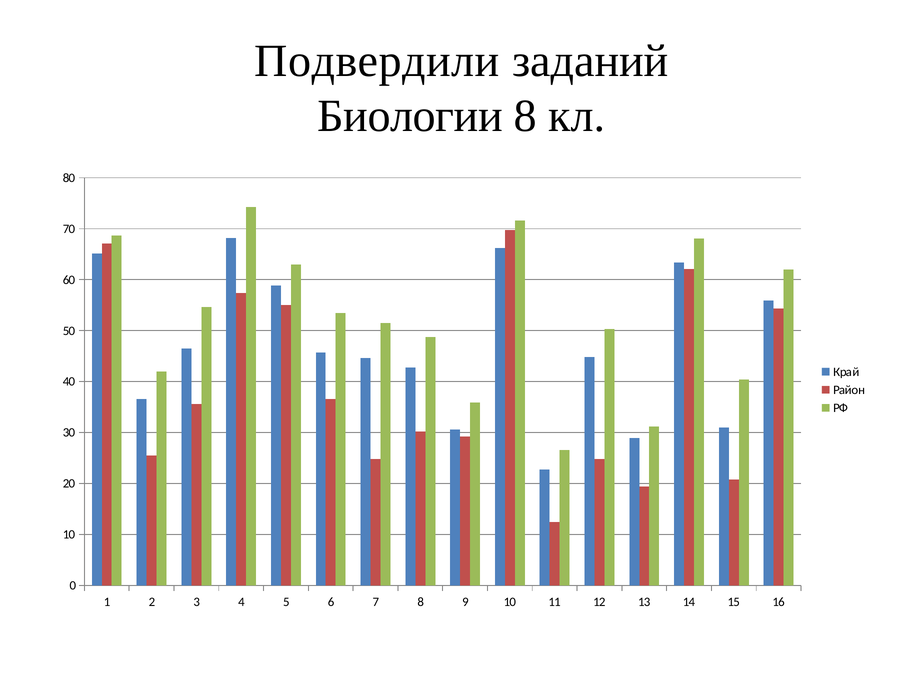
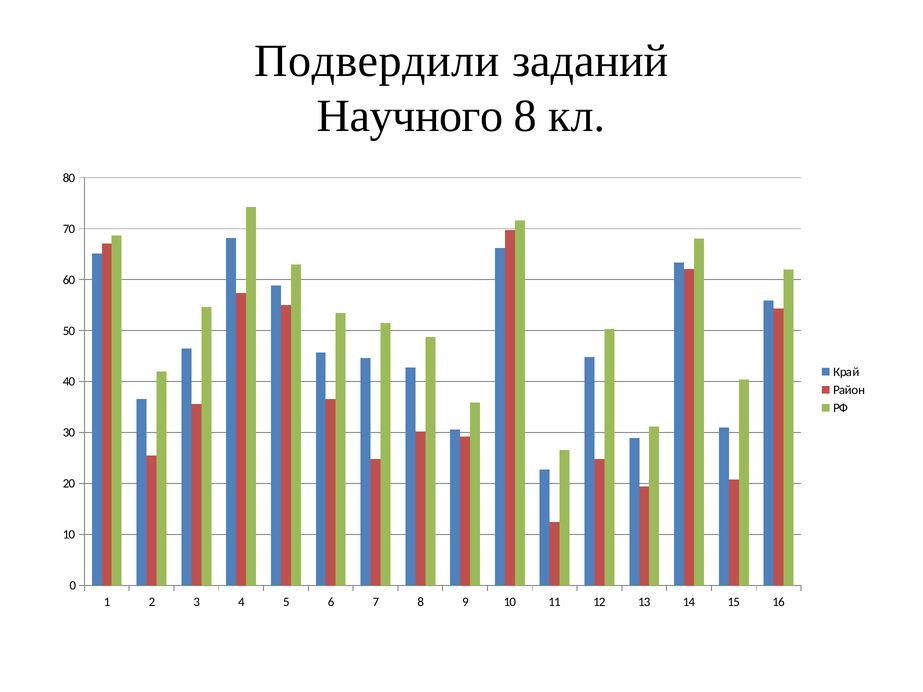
Биологии: Биологии -> Научного (410, 116)
